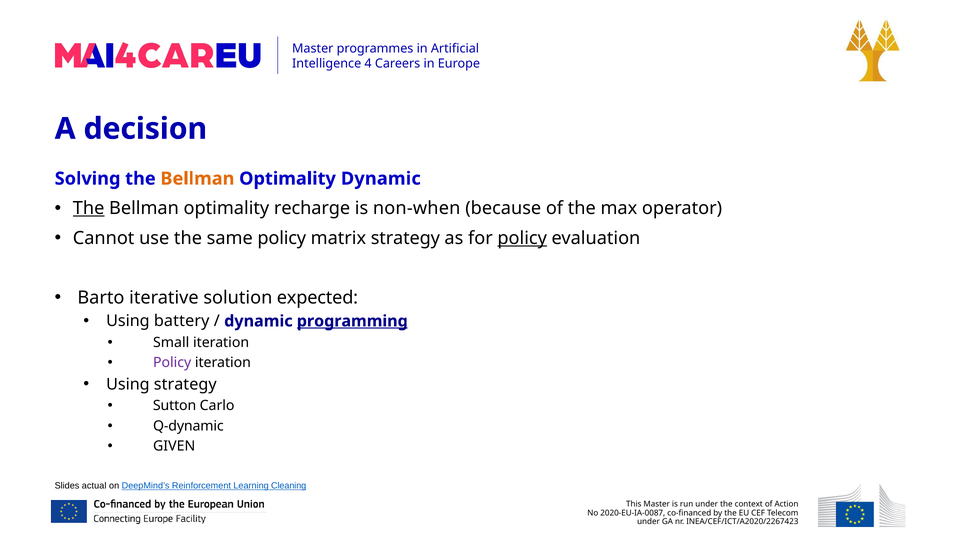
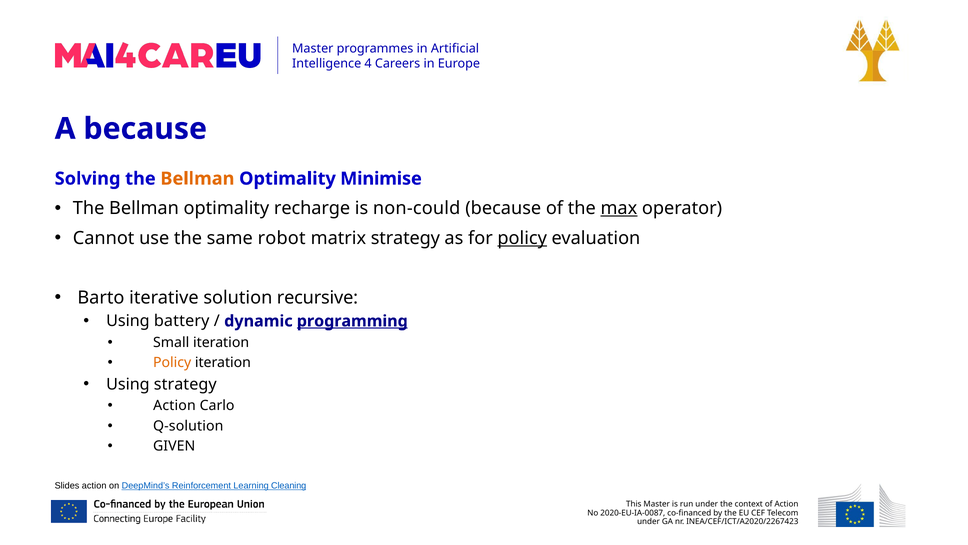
A decision: decision -> because (145, 129)
Optimality Dynamic: Dynamic -> Minimise (381, 178)
The underline: present -> none (89, 208)
non-when: non-when -> non-could (417, 208)
max underline: none -> present (619, 208)
same policy: policy -> robot (282, 238)
expected: expected -> recursive (317, 297)
Policy colour: purple -> orange (172, 363)
Sutton: Sutton -> Action (174, 405)
Q-dynamic: Q-dynamic -> Q-solution (188, 426)
Slides actual: actual -> action (94, 485)
